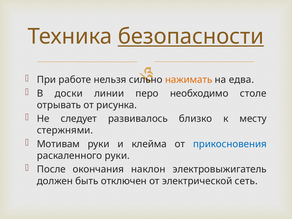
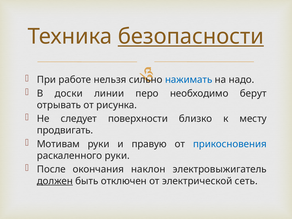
нажимать colour: orange -> blue (189, 80)
едва: едва -> надо (242, 80)
столе: столе -> берут (253, 93)
развивалось: развивалось -> поверхности (138, 119)
стержнями: стержнями -> продвигать (65, 130)
клейма: клейма -> правую (149, 144)
должен underline: none -> present (55, 181)
